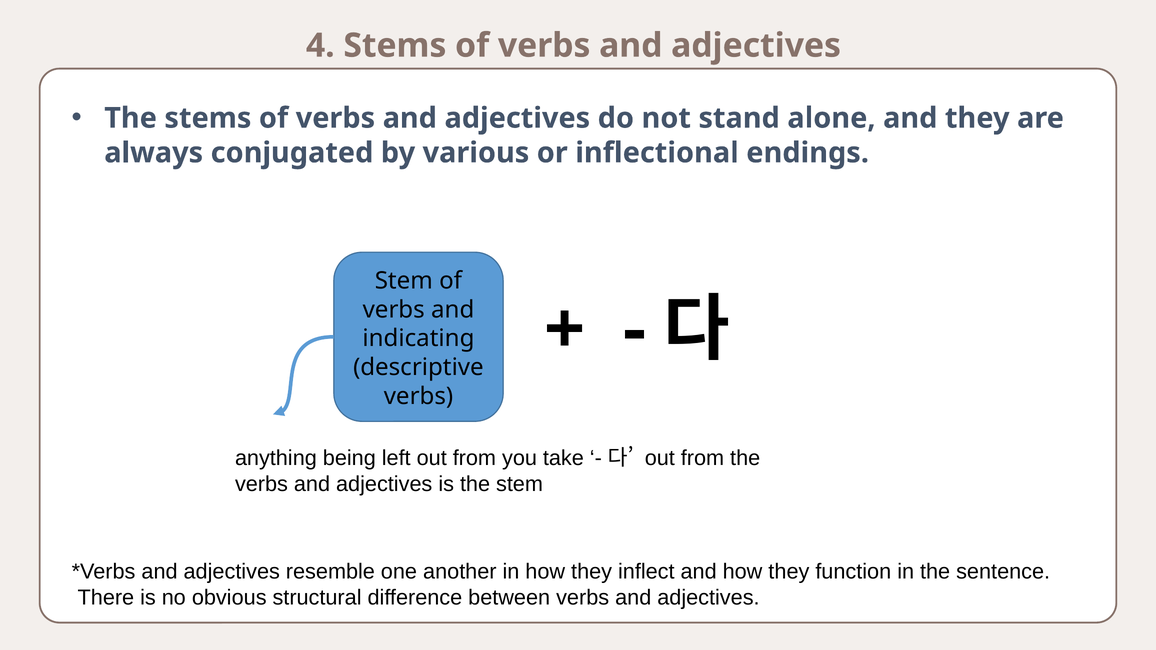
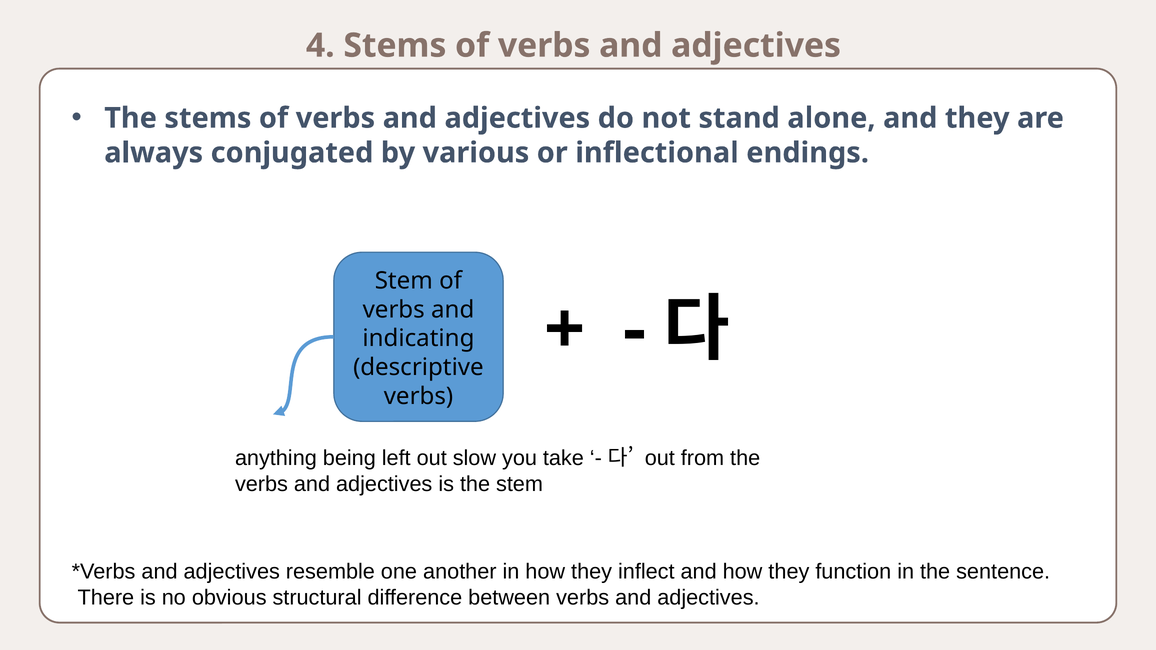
left out from: from -> slow (474, 458)
